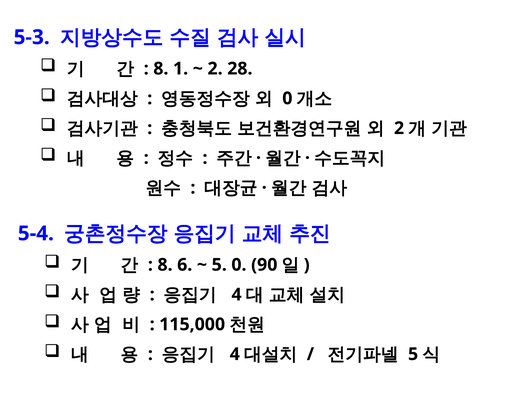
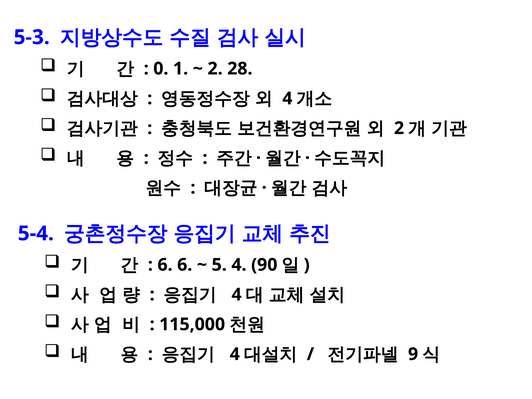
8: 8 -> 0 (161, 69)
0: 0 -> 4 (287, 98)
8: 8 -> 6 (165, 265)
5 0: 0 -> 4 (239, 265)
5: 5 -> 9 (413, 354)
